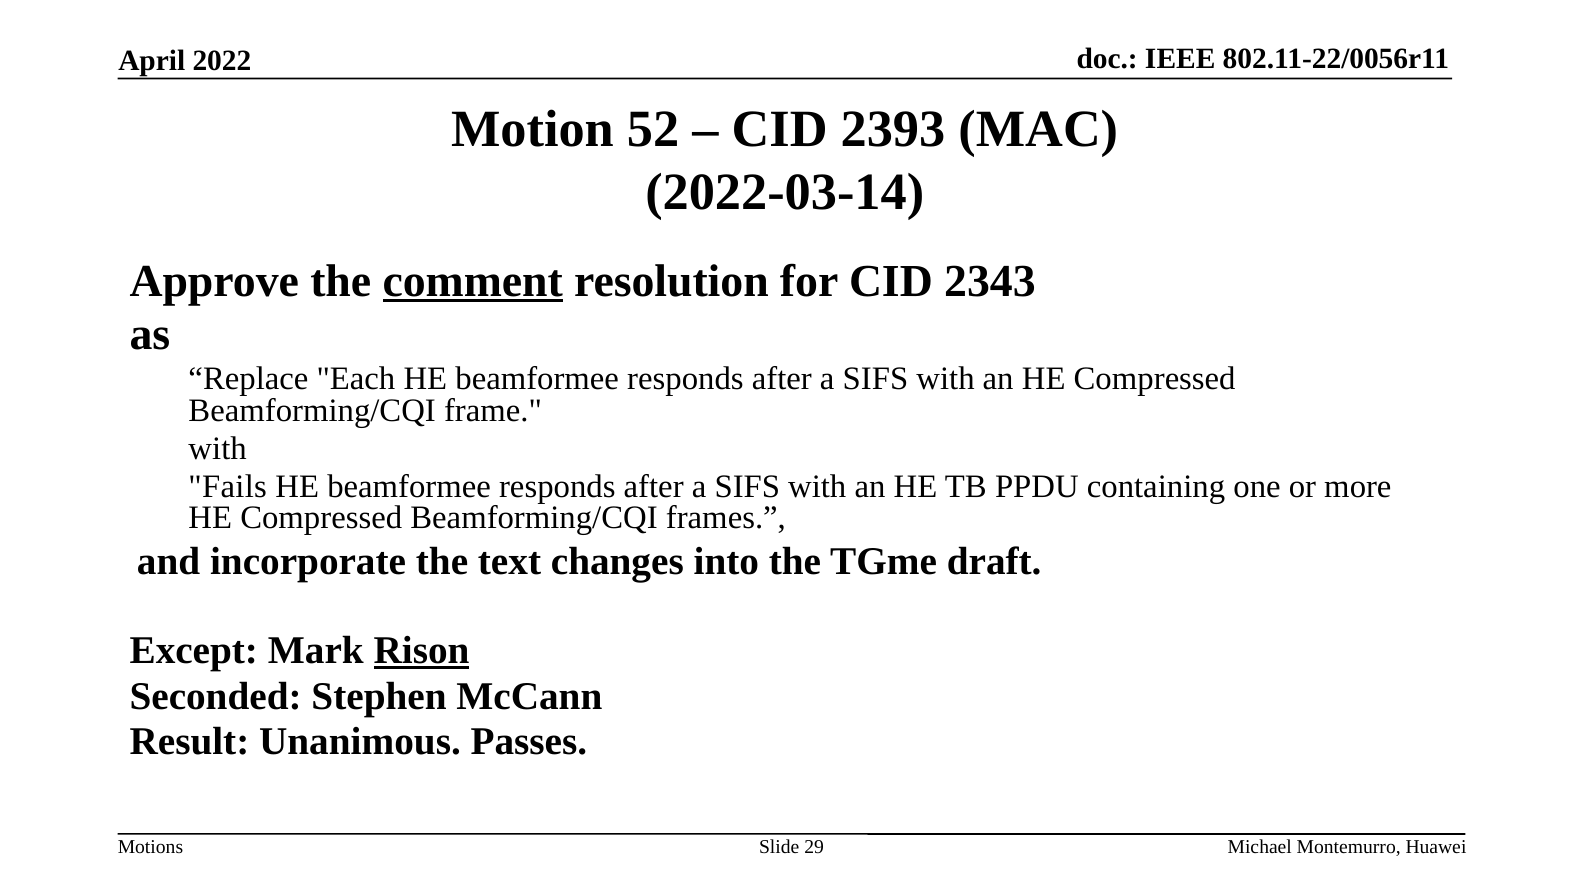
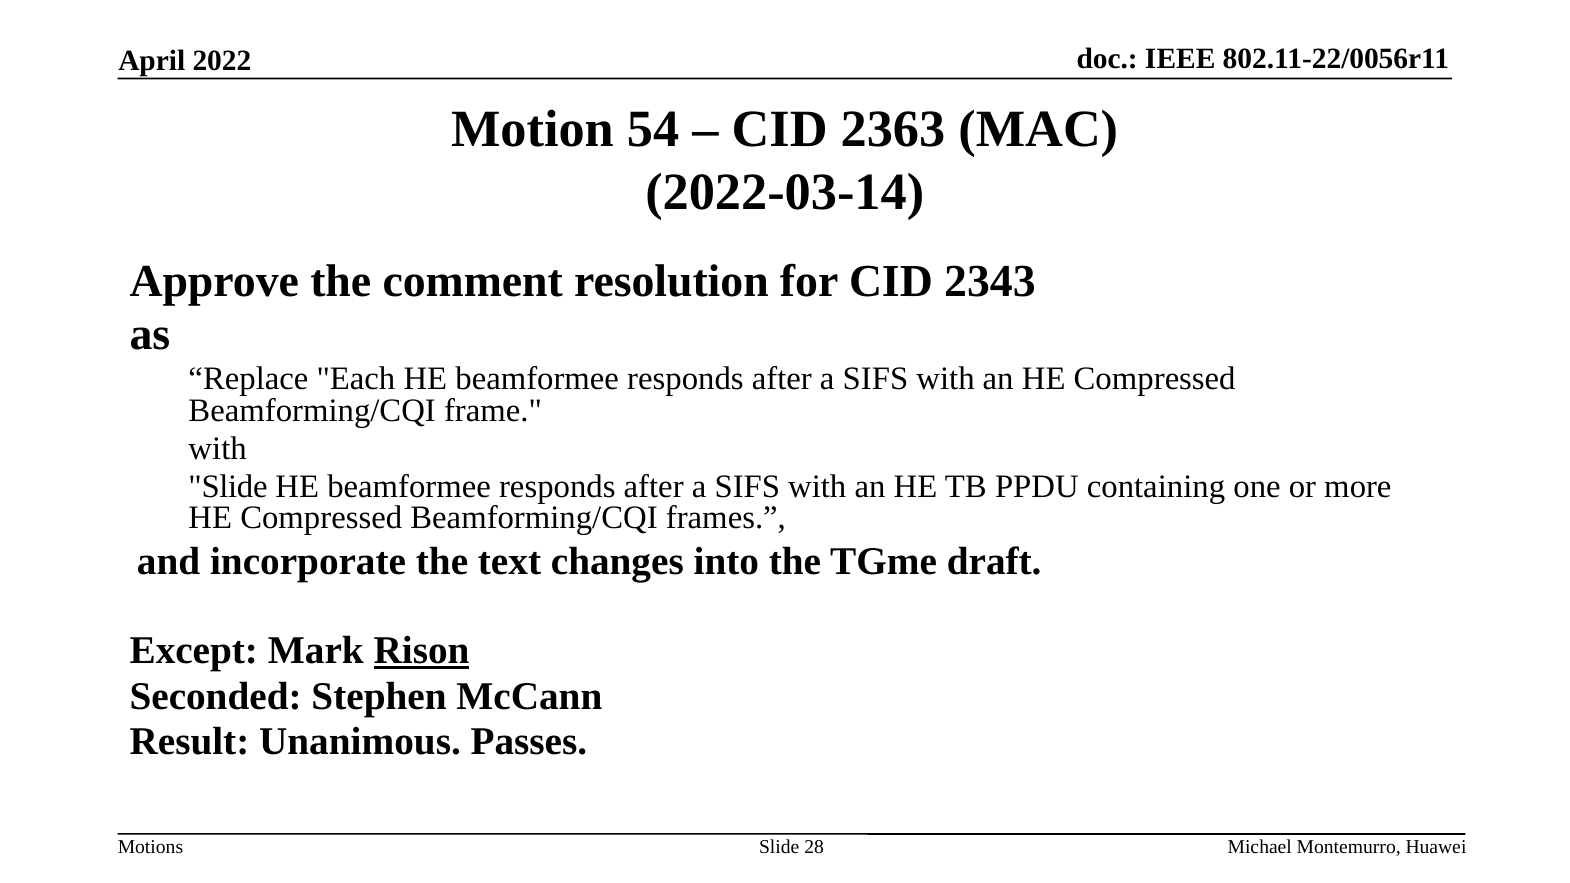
52: 52 -> 54 (653, 129)
2393: 2393 -> 2363 (893, 129)
comment underline: present -> none (473, 281)
Fails: Fails -> Slide (228, 486)
29: 29 -> 28 (814, 847)
